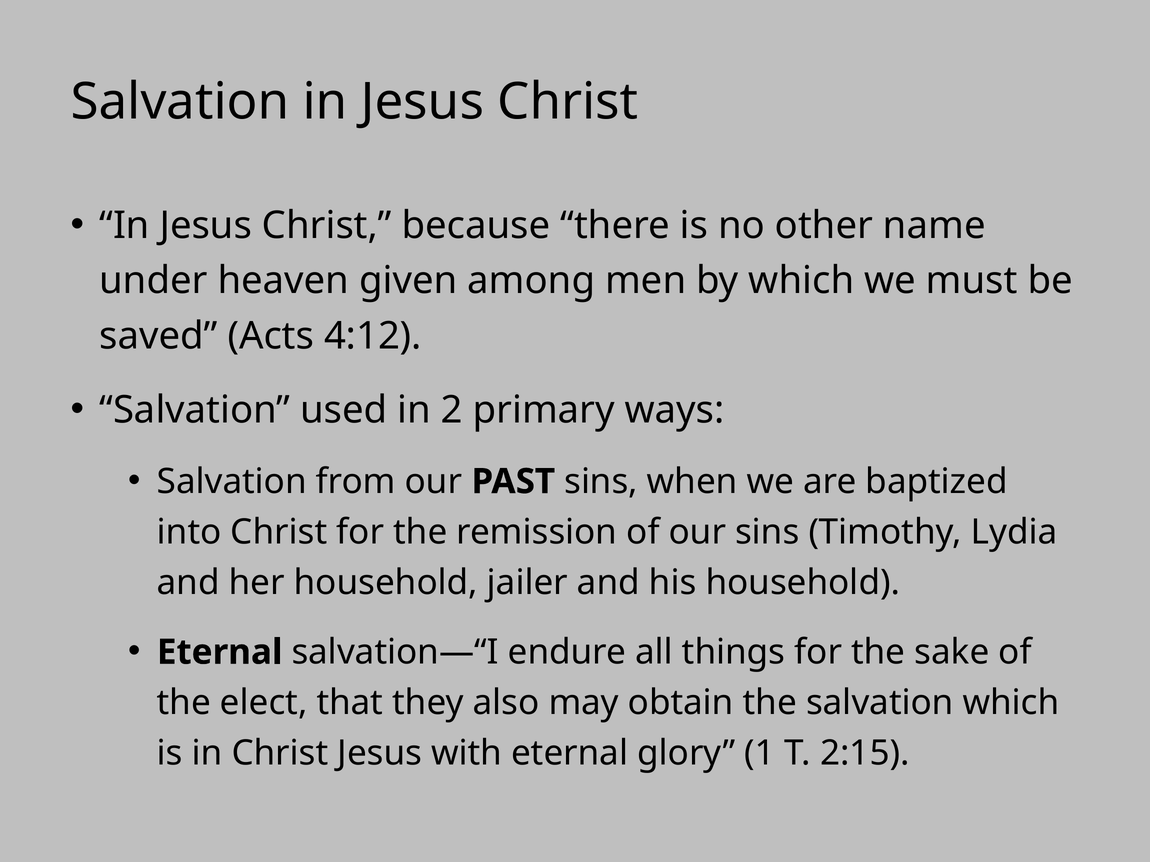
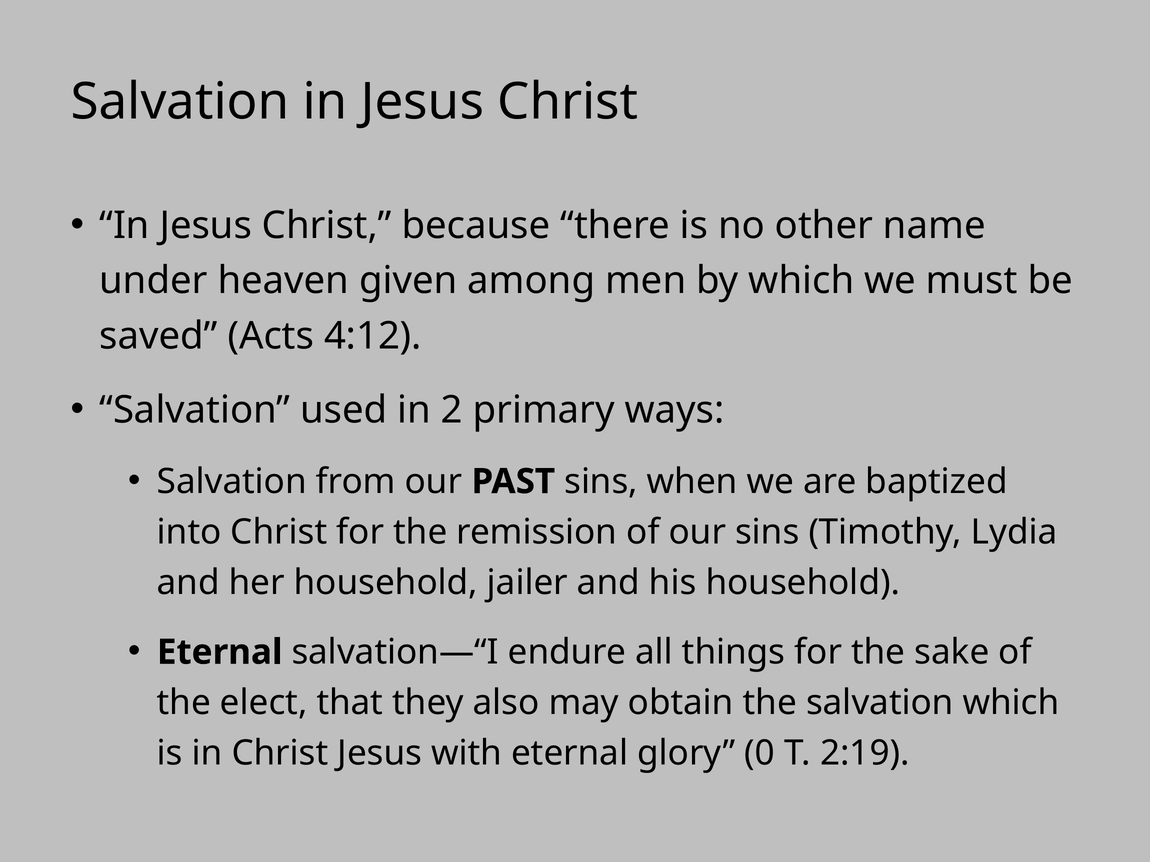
1: 1 -> 0 (760, 754)
2:15: 2:15 -> 2:19 (865, 754)
